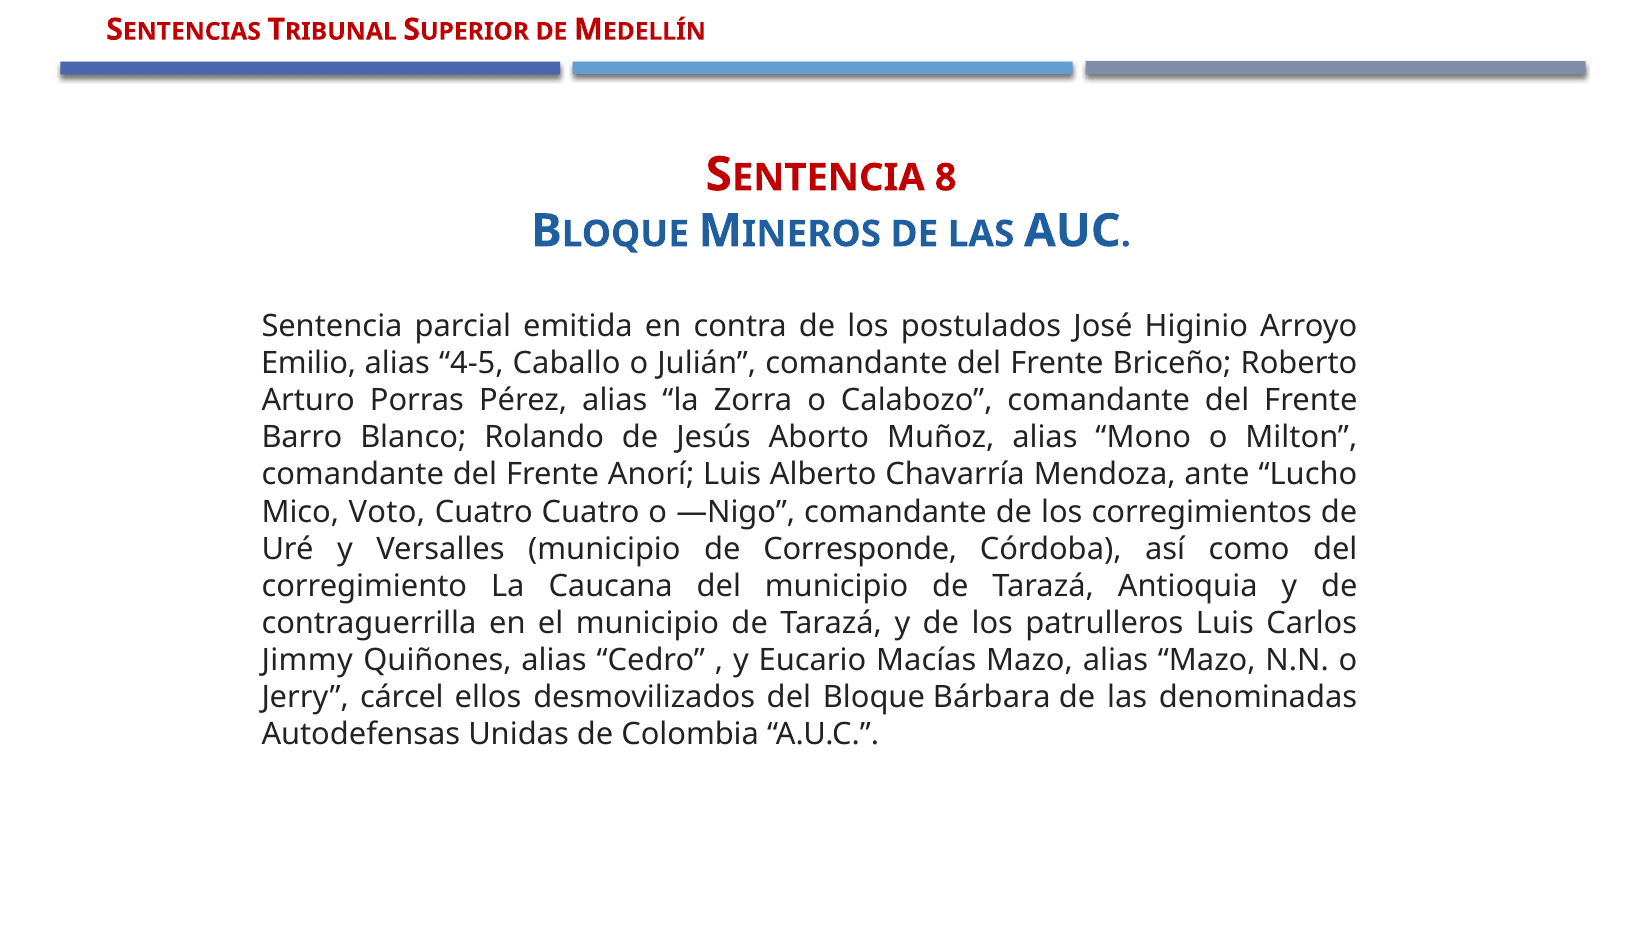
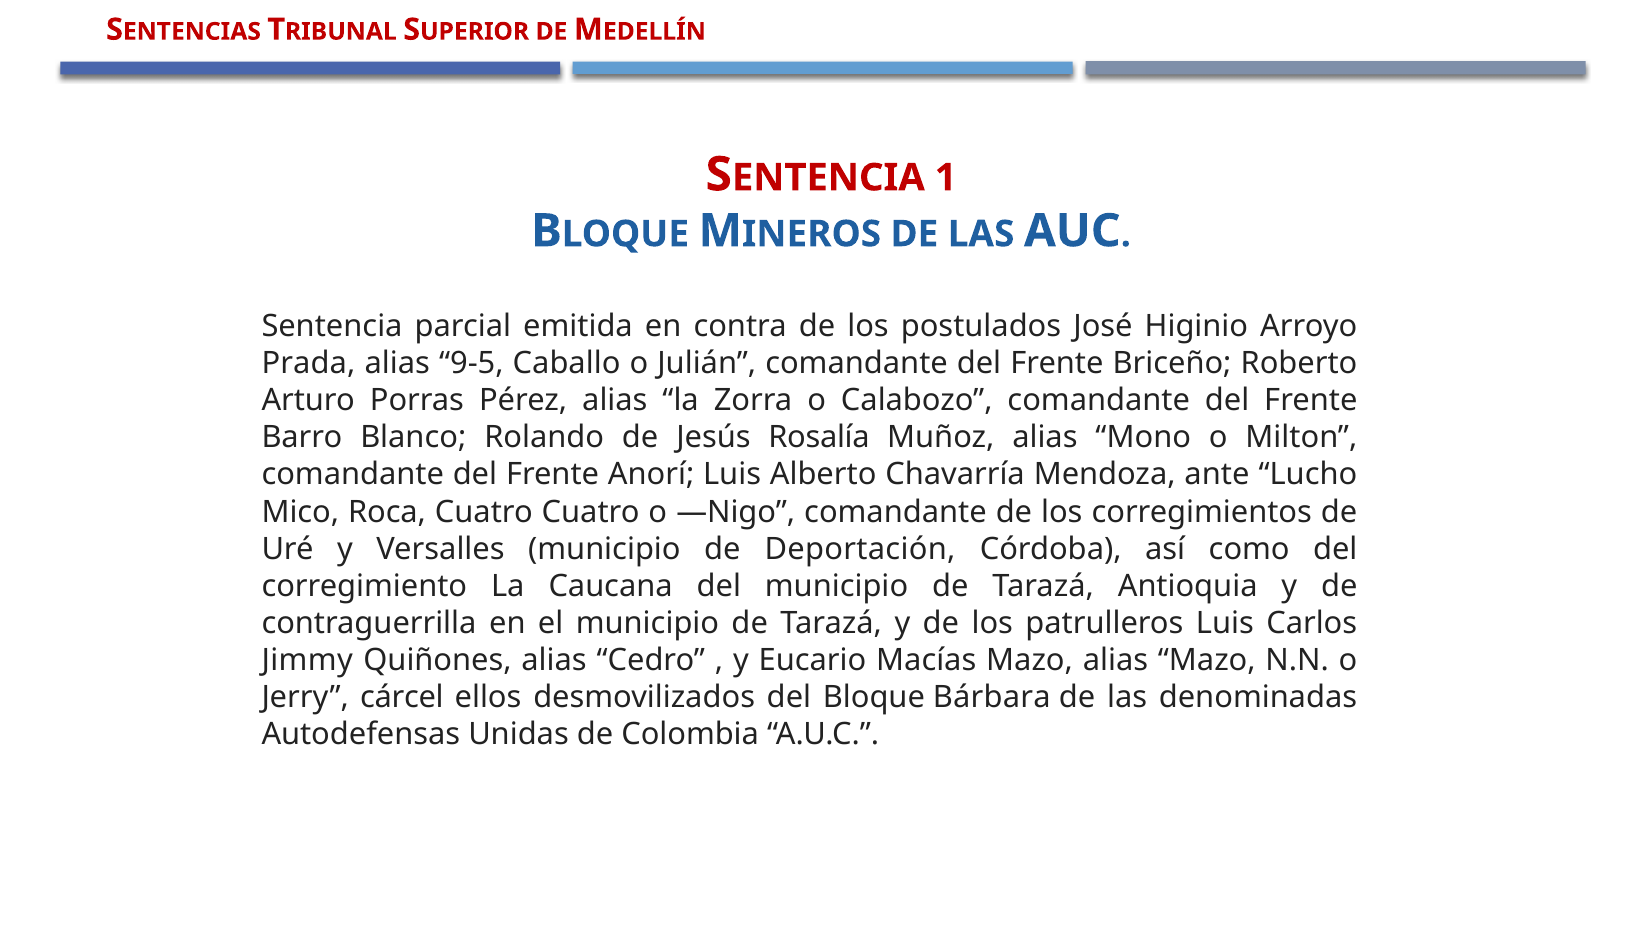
8: 8 -> 1 (946, 178)
Emilio: Emilio -> Prada (308, 364)
4-5: 4-5 -> 9-5 (471, 364)
Aborto: Aborto -> Rosalía (819, 438)
Voto: Voto -> Roca (387, 512)
Corresponde: Corresponde -> Deportación (860, 549)
